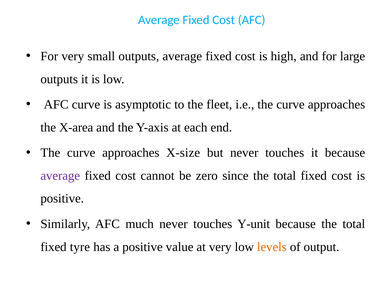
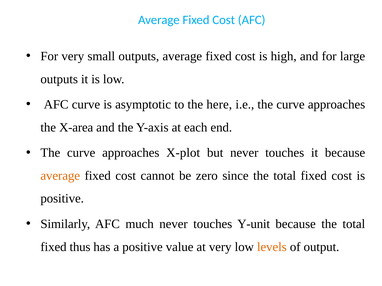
fleet: fleet -> here (219, 105)
X-size: X-size -> X-plot (183, 153)
average colour: purple -> orange (60, 176)
tyre: tyre -> thus (80, 247)
